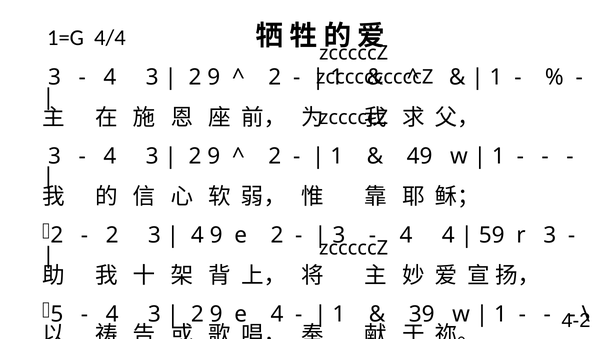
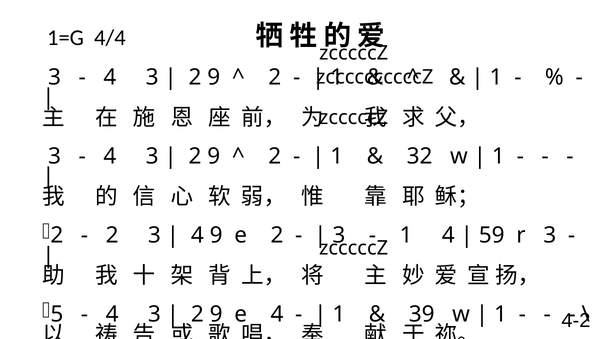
49: 49 -> 32 (420, 156)
4: 4 -> 1 (406, 235)
